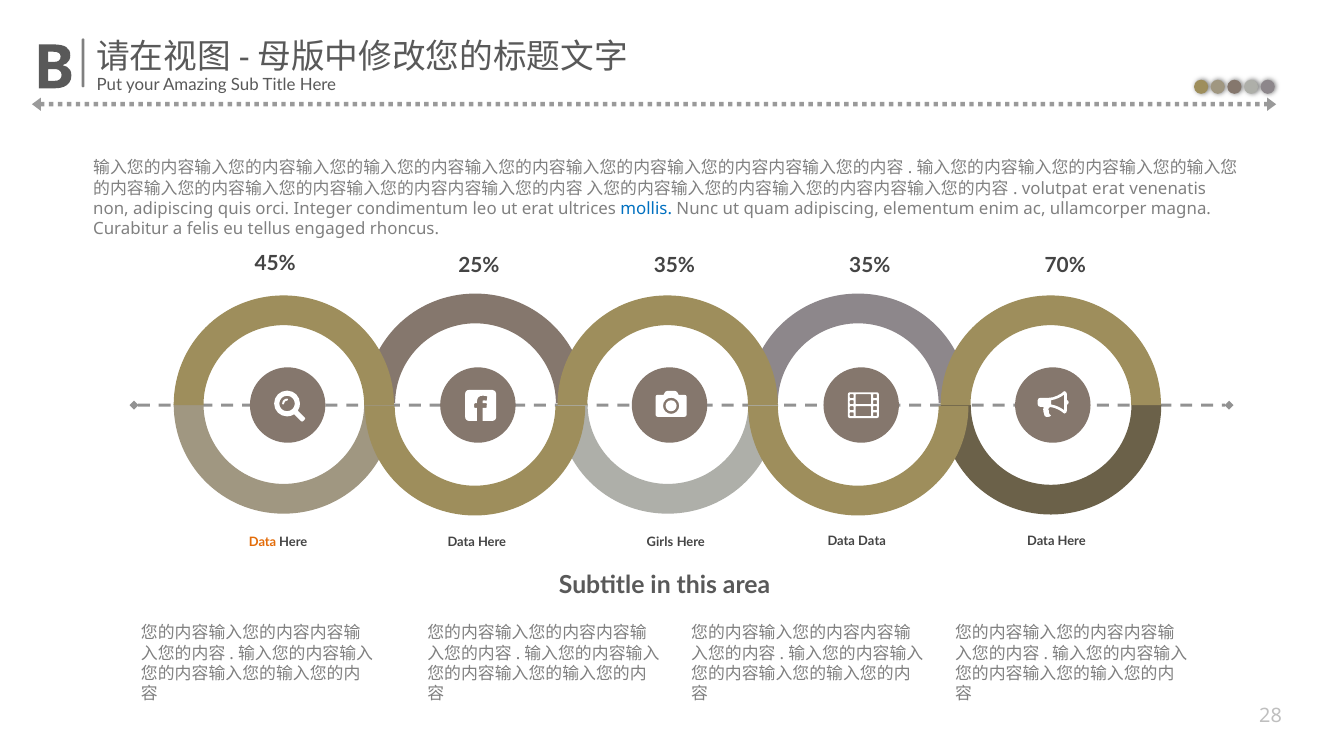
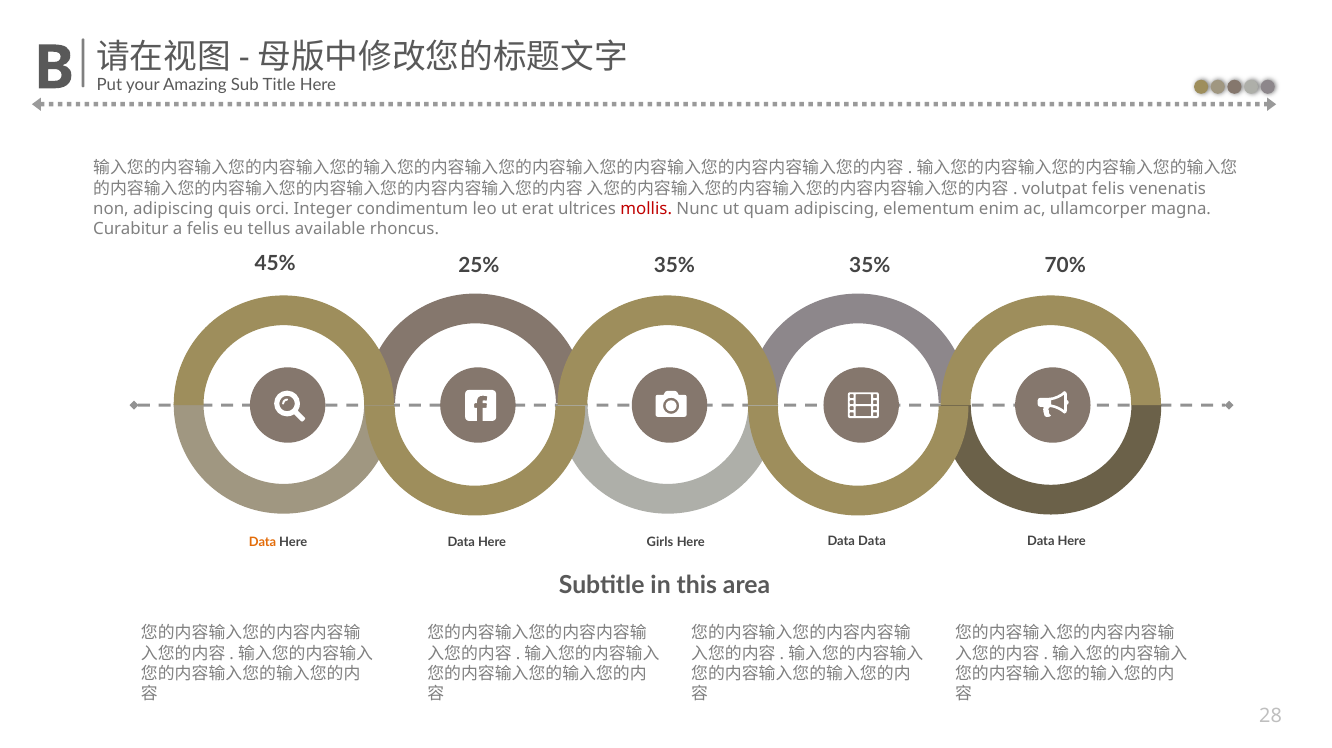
volutpat erat: erat -> felis (1108, 189)
mollis colour: blue -> red (646, 209)
engaged: engaged -> available (330, 229)
